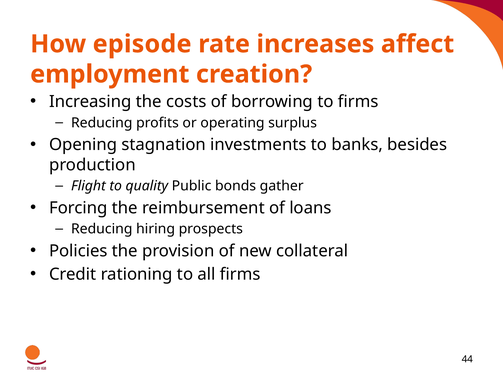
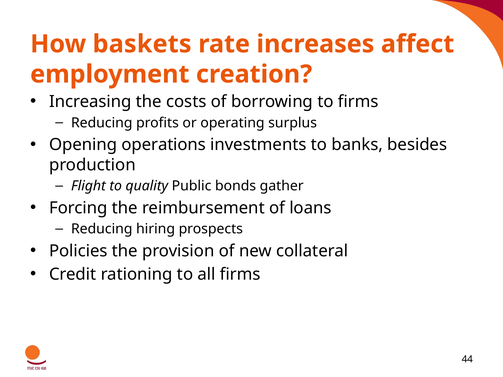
episode: episode -> baskets (142, 44)
stagnation: stagnation -> operations (164, 145)
